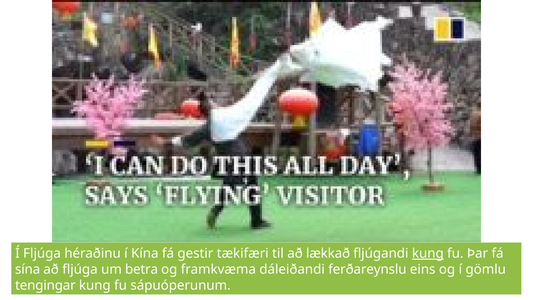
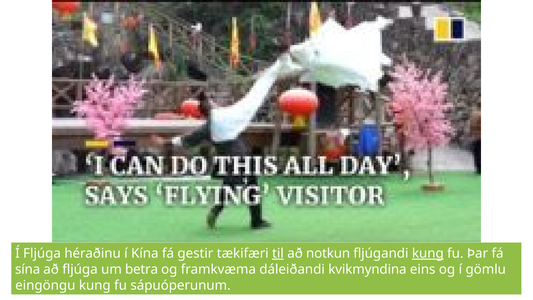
til underline: none -> present (278, 253)
lækkað: lækkað -> notkun (328, 253)
ferðareynslu: ferðareynslu -> kvikmyndina (367, 269)
tengingar: tengingar -> eingöngu (45, 285)
